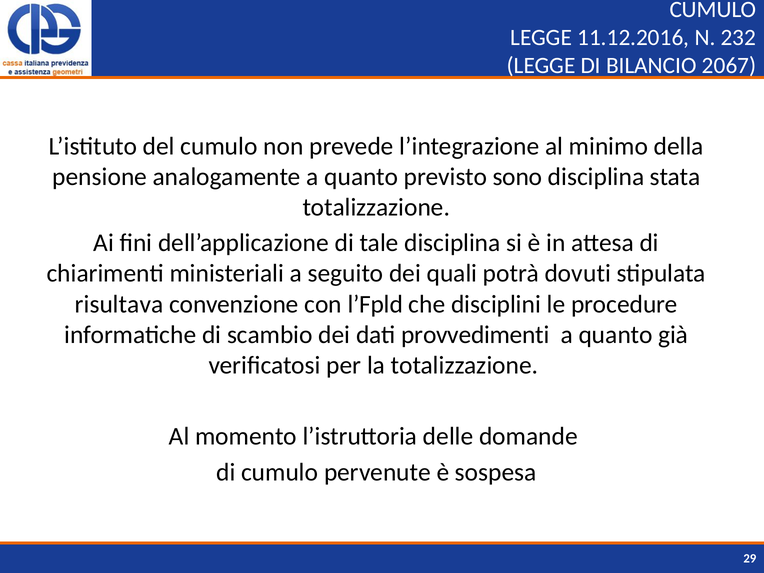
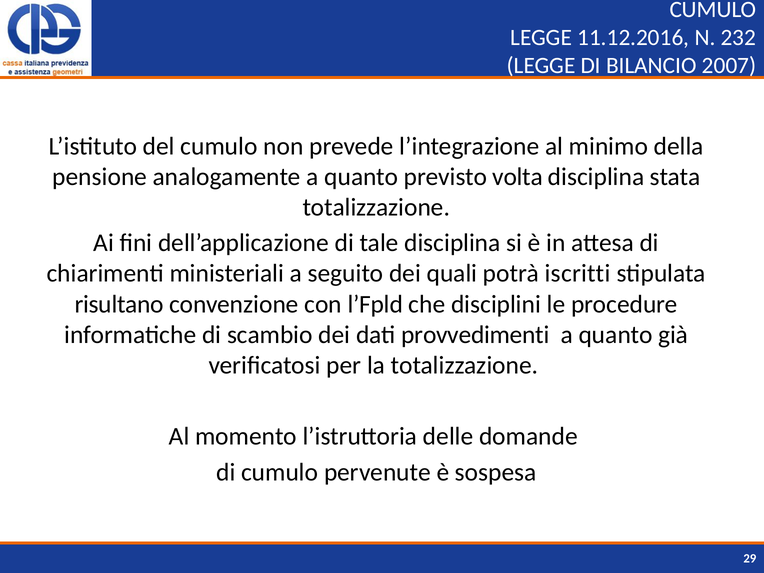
2067: 2067 -> 2007 (729, 65)
sono: sono -> volta (518, 177)
dovuti: dovuti -> iscritti (578, 274)
risultava: risultava -> risultano (119, 304)
